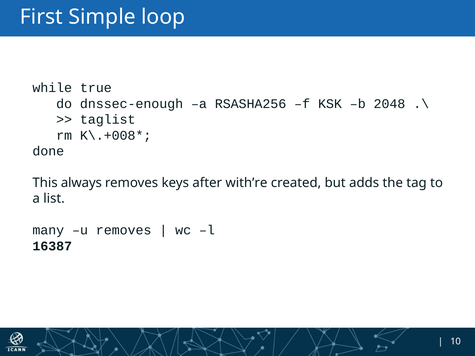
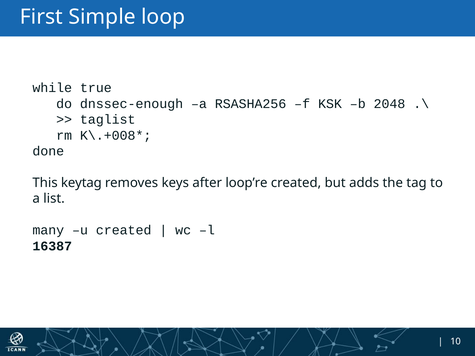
always: always -> keytag (81, 183)
with’re: with’re -> loop’re (246, 183)
u removes: removes -> created (124, 230)
